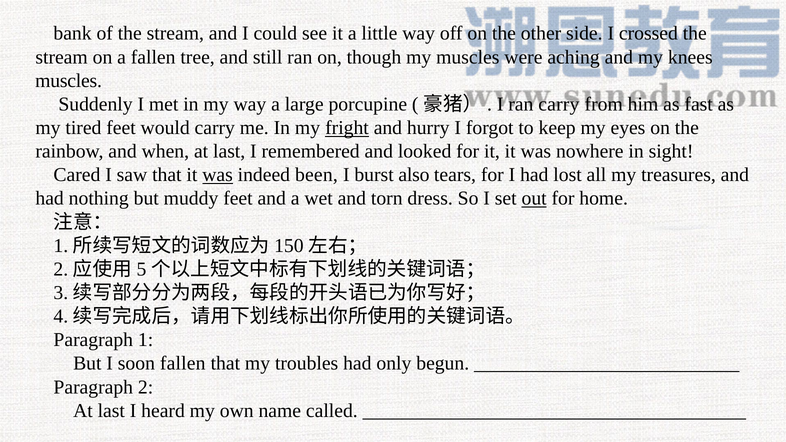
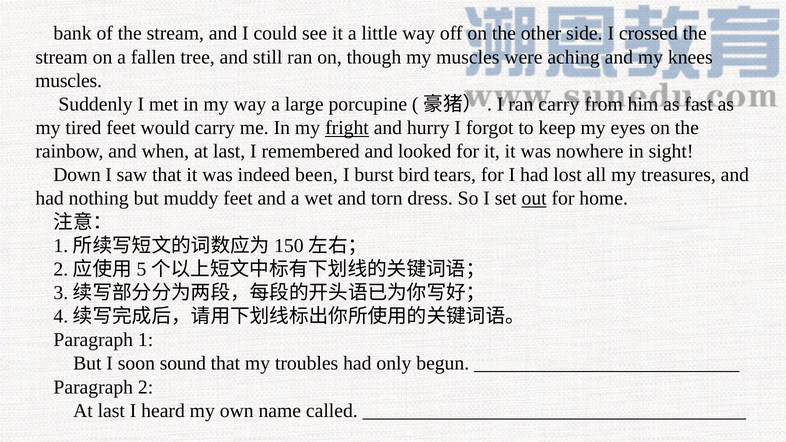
Cared: Cared -> Down (77, 175)
was underline: present -> none (218, 175)
also: also -> bird (414, 175)
soon fallen: fallen -> sound (183, 364)
